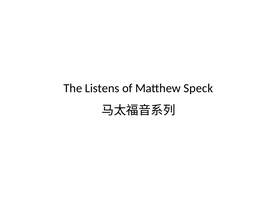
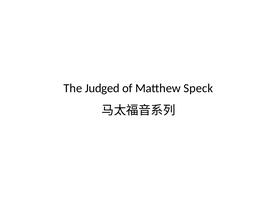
Listens: Listens -> Judged (102, 88)
